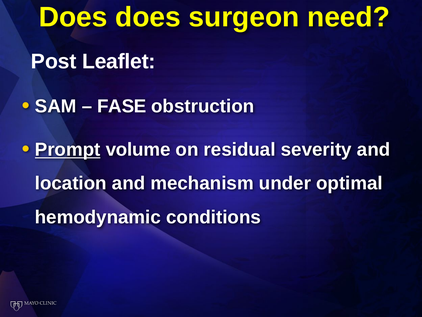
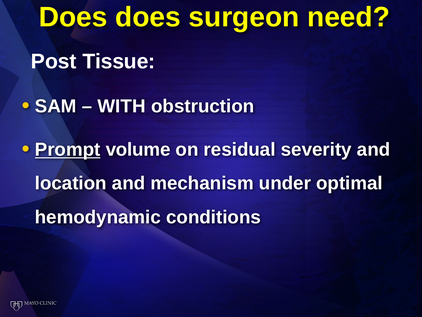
Leaflet: Leaflet -> Tissue (119, 62)
FASE: FASE -> WITH (122, 106)
